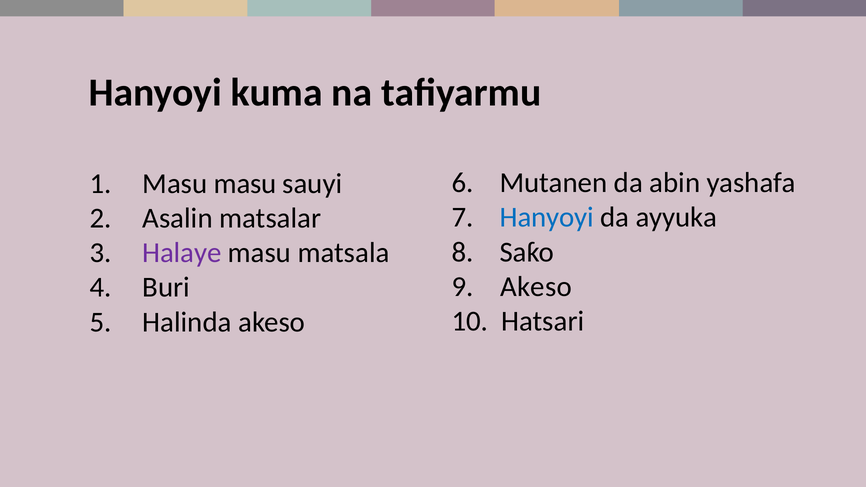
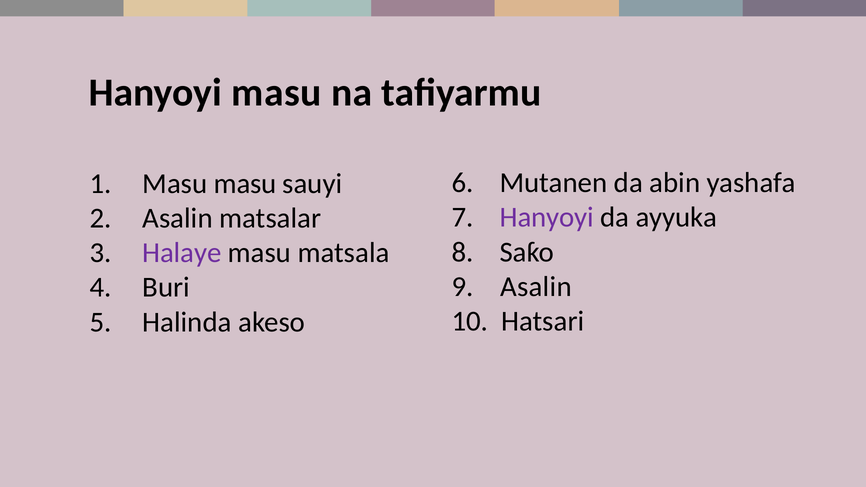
Hanyoyi kuma: kuma -> masu (276, 93)
Hanyoyi colour: blue -> purple (547, 218)
9 Akeso: Akeso -> Asalin (536, 287)
